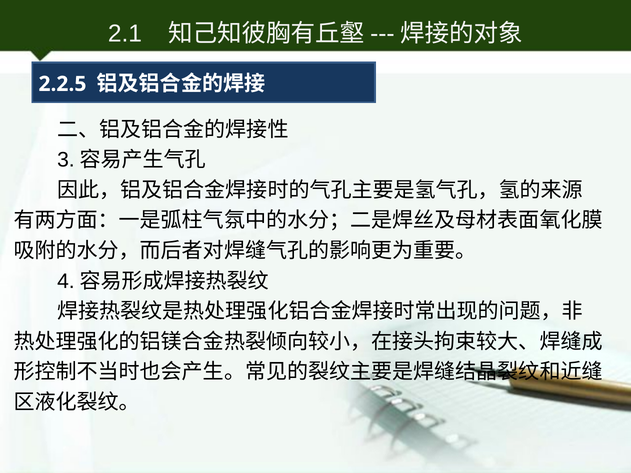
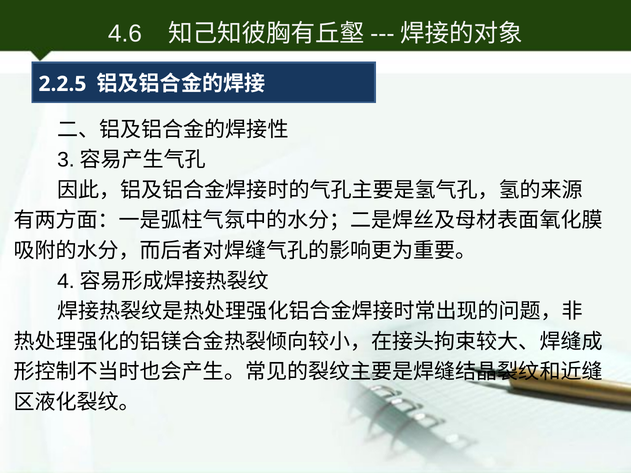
2.1: 2.1 -> 4.6 (125, 34)
